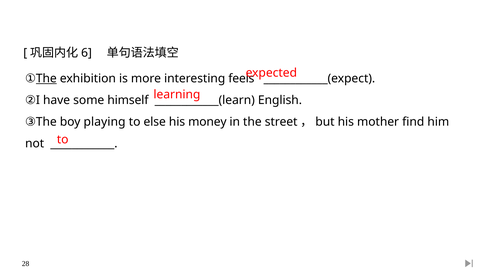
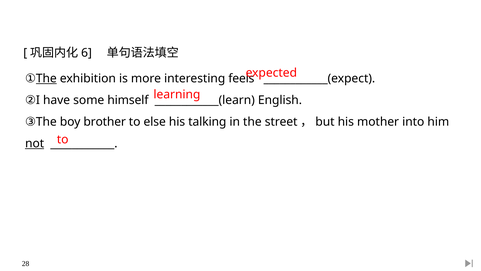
playing: playing -> brother (105, 122)
money: money -> talking (207, 122)
find: find -> into (413, 122)
not underline: none -> present (35, 143)
